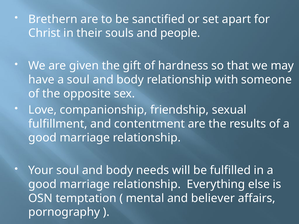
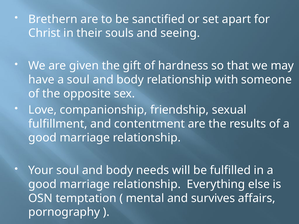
people: people -> seeing (180, 33)
believer: believer -> survives (213, 198)
